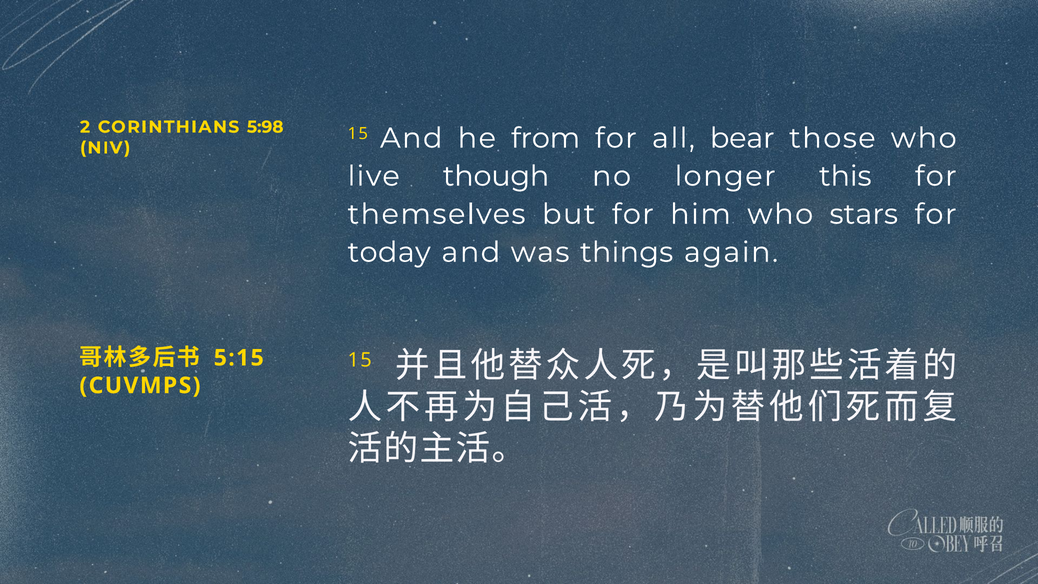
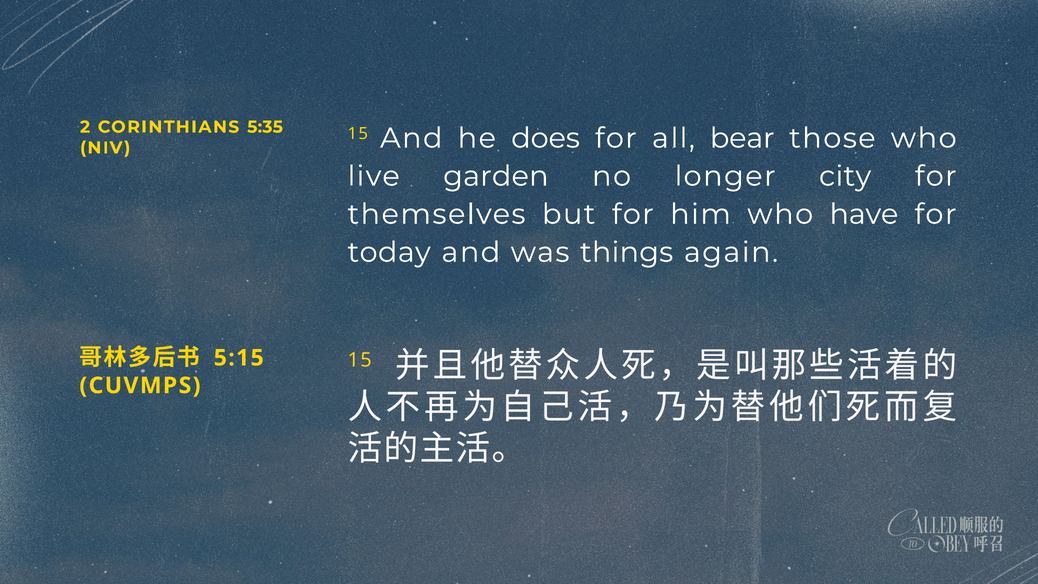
5:98: 5:98 -> 5:35 (265, 127)
from: from -> does (546, 138)
though: though -> garden (496, 176)
this: this -> city (845, 176)
stars: stars -> have (864, 214)
